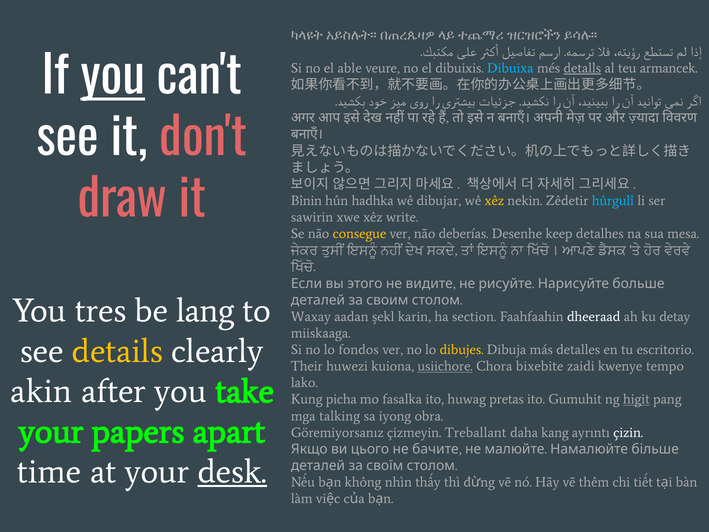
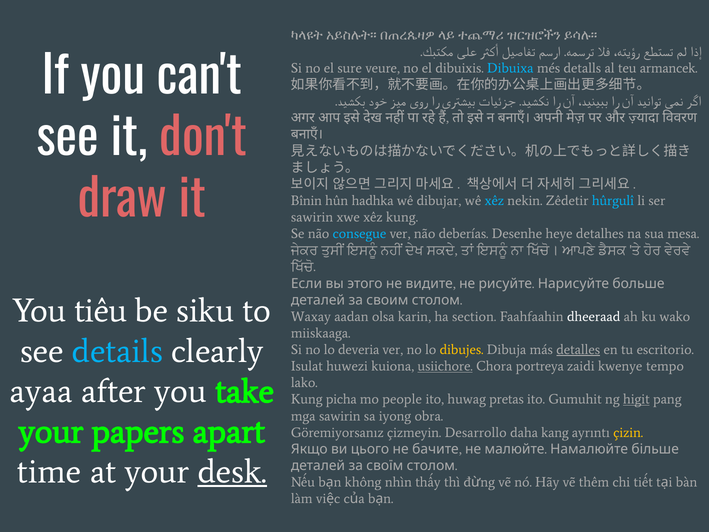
you underline: present -> none (113, 77)
able: able -> sure (350, 68)
detalls underline: present -> none (582, 68)
xêz colour: yellow -> light blue (494, 201)
xêz write: write -> kung (402, 217)
consegue colour: yellow -> light blue (359, 234)
keep: keep -> heye (559, 234)
tres: tres -> tiêu (101, 311)
lang: lang -> siku (205, 311)
şekl: şekl -> olsa (383, 316)
detay: detay -> wako (675, 316)
details colour: yellow -> light blue (117, 351)
fondos: fondos -> deveria (359, 350)
detalles underline: none -> present (578, 350)
Their: Their -> Isulat (307, 366)
bixebite: bixebite -> portreya (540, 366)
akin: akin -> ayaa (41, 391)
fasalka: fasalka -> people (402, 399)
mga talking: talking -> sawirin (340, 416)
Treballant: Treballant -> Desarrollo (476, 432)
çizin colour: white -> yellow (628, 432)
